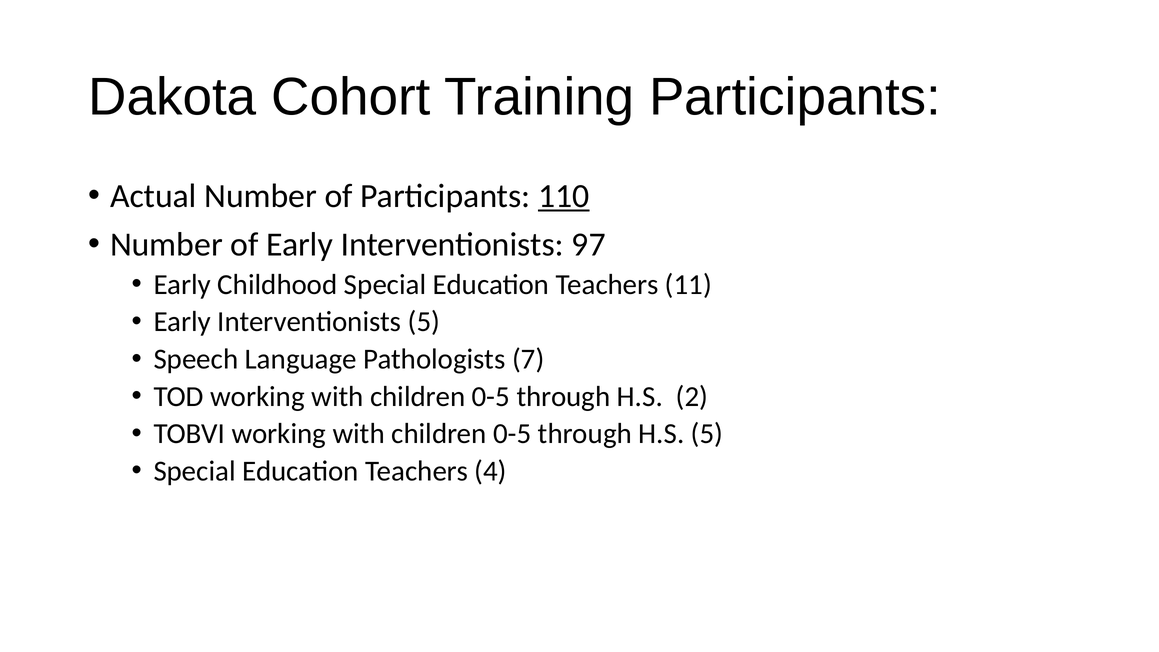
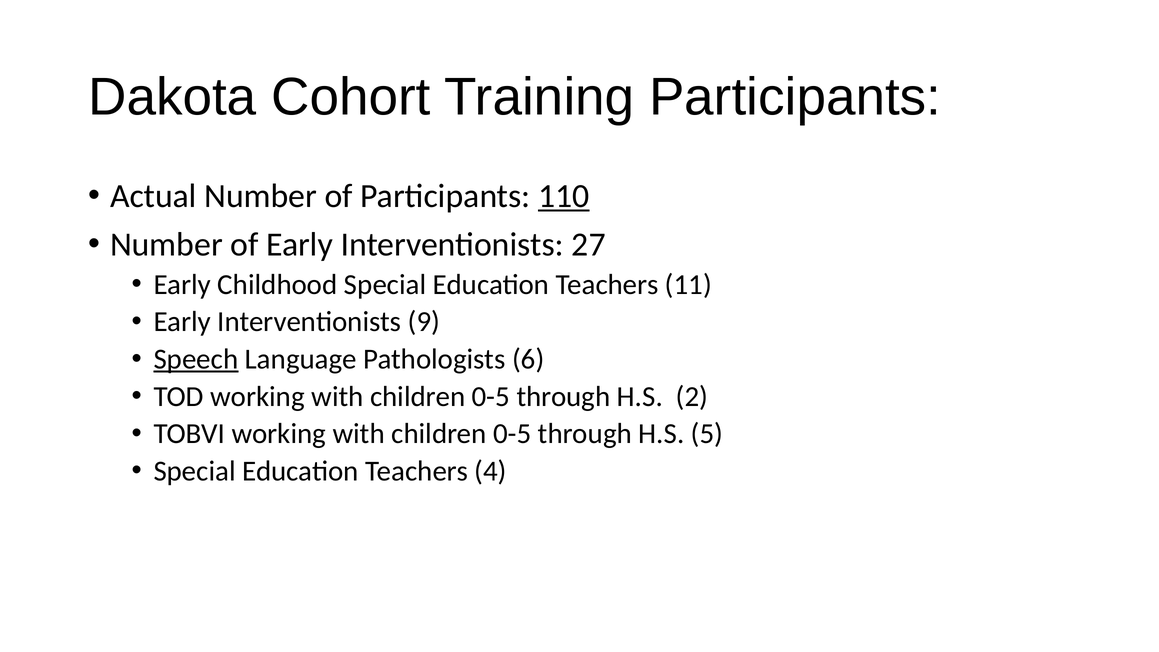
97: 97 -> 27 (589, 245)
Interventionists 5: 5 -> 9 (424, 322)
Speech underline: none -> present (196, 359)
7: 7 -> 6 (528, 359)
